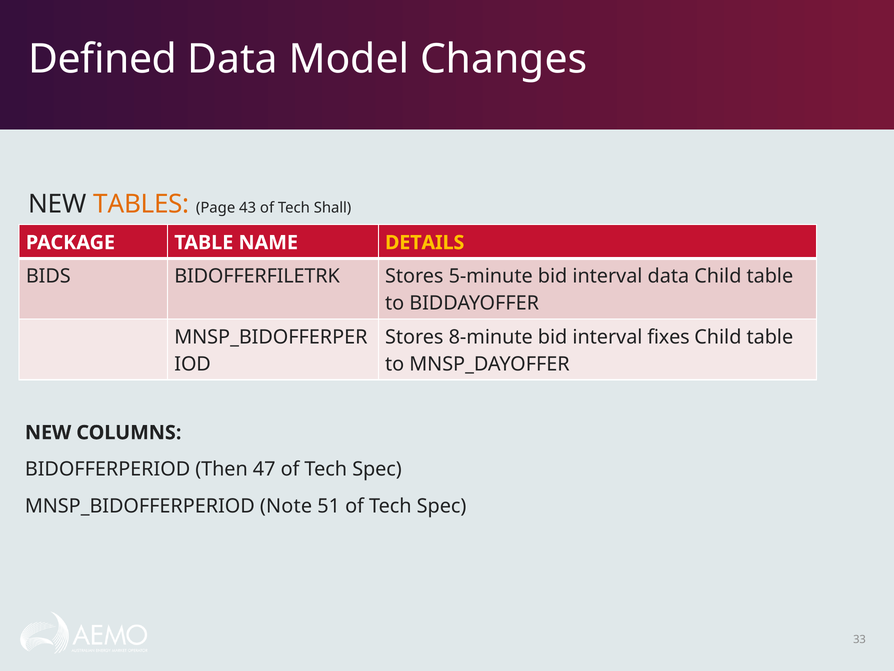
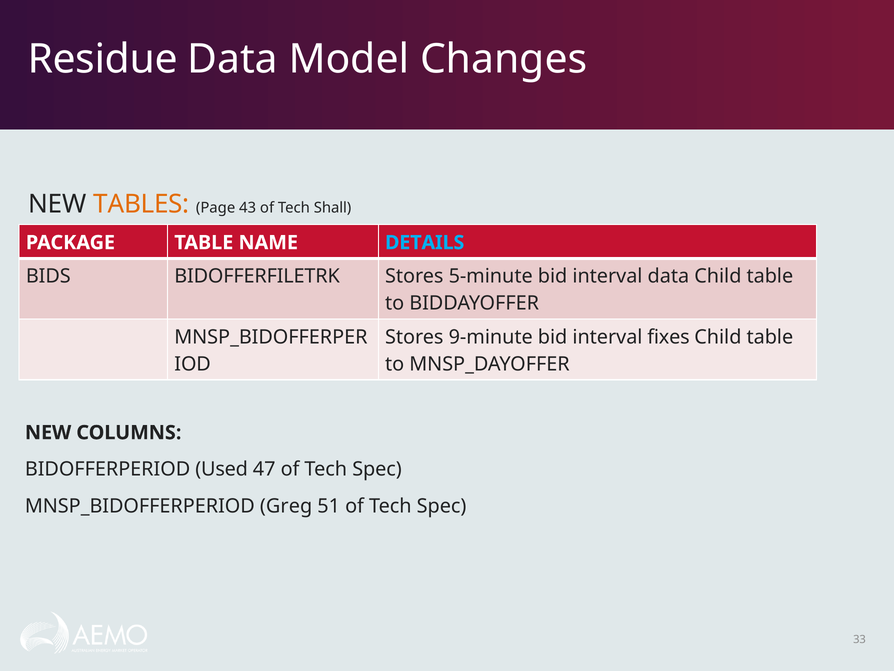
Defined: Defined -> Residue (103, 59)
DETAILS colour: yellow -> light blue (425, 242)
8-minute: 8-minute -> 9-minute (491, 337)
Then: Then -> Used (222, 469)
Note: Note -> Greg (286, 506)
